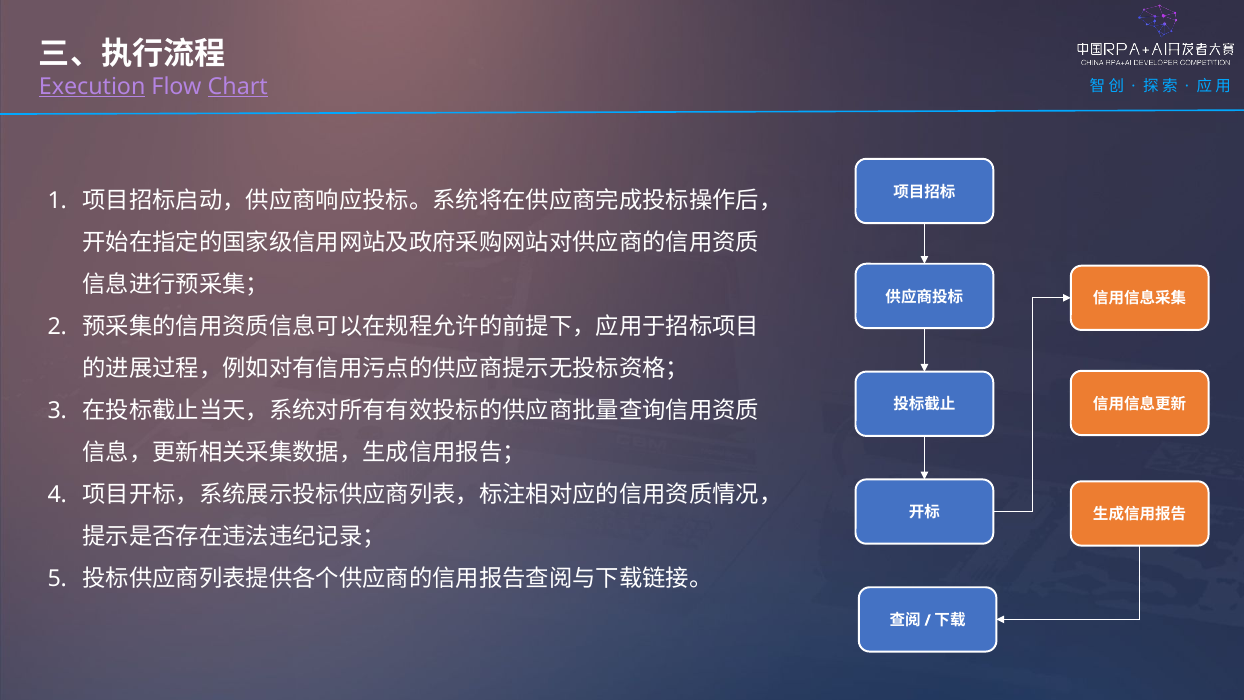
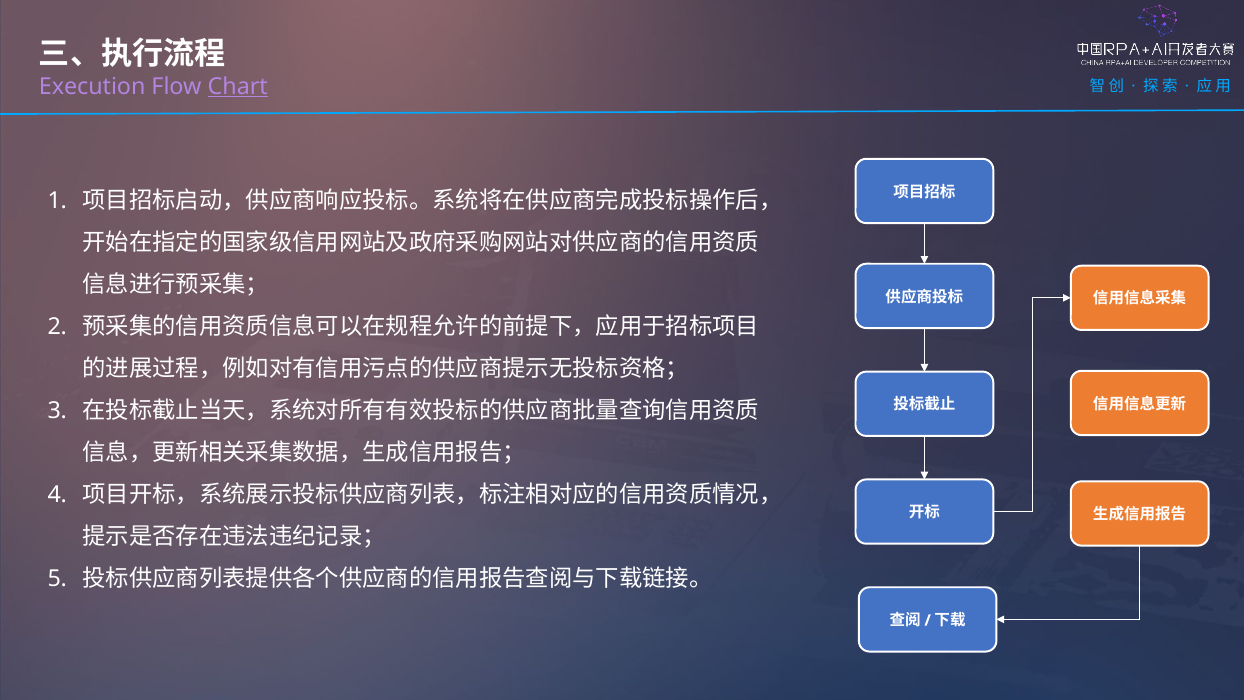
Execution underline: present -> none (92, 87)
